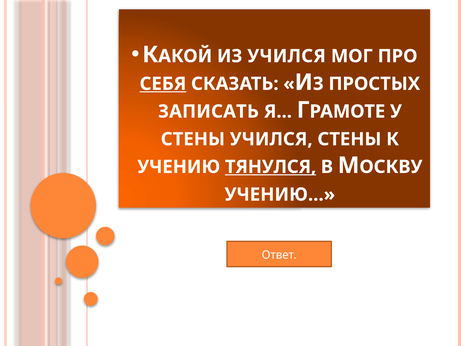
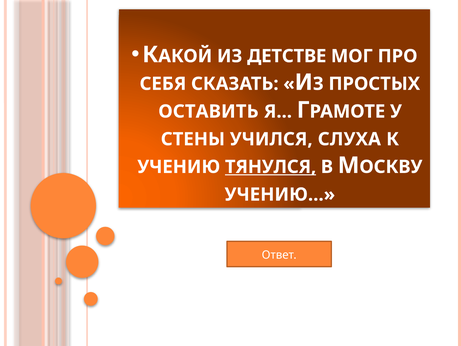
ИЗ УЧИЛСЯ: УЧИЛСЯ -> ДЕТСТВЕ (287, 56)
СЕБЯ underline: present -> none (163, 84)
ЗАПИСАТЬ: ЗАПИСАТЬ -> ОСТАВИТЬ (208, 111)
УЧИЛСЯ СТЕНЫ: СТЕНЫ -> СЛУХА (349, 139)
